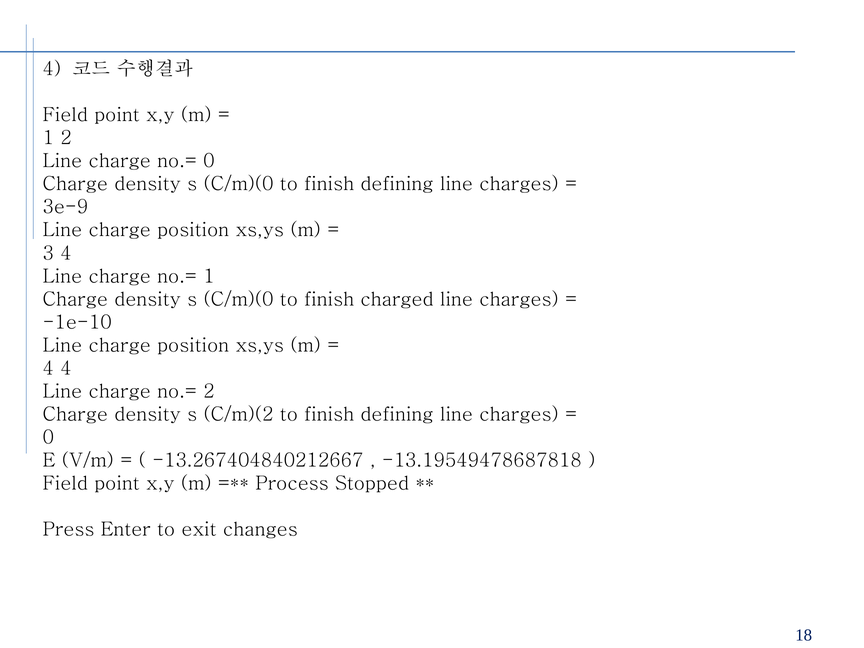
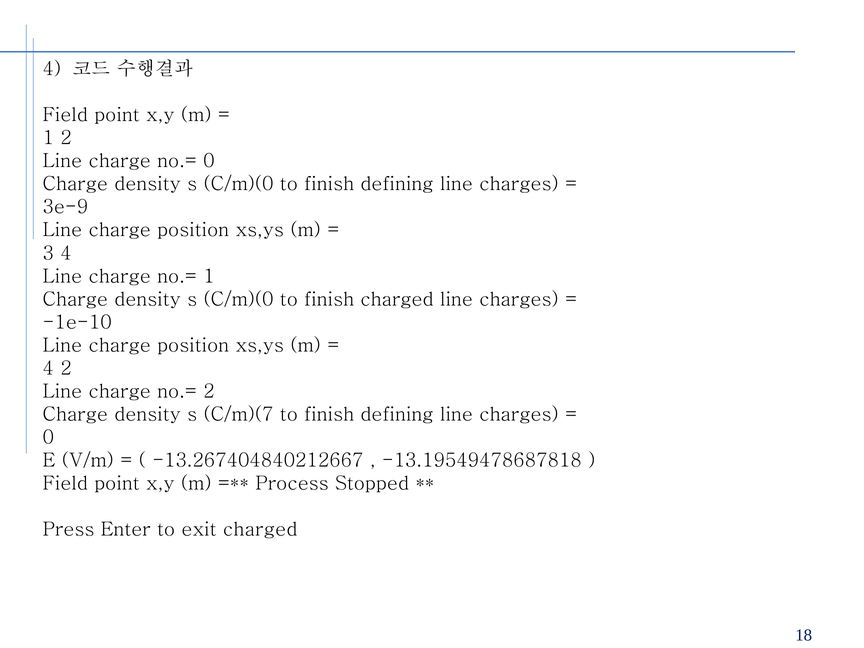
4 4: 4 -> 2 (66, 368)
C/m)(2: C/m)(2 -> C/m)(7 (238, 414)
exit changes: changes -> charged (260, 530)
